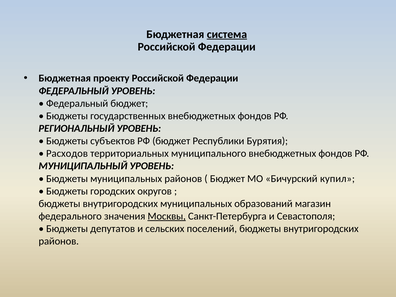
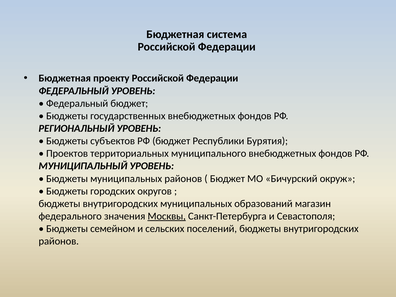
система underline: present -> none (227, 34)
Расходов: Расходов -> Проектов (67, 153)
купил: купил -> окруж (338, 179)
депутатов: депутатов -> семейном (113, 229)
